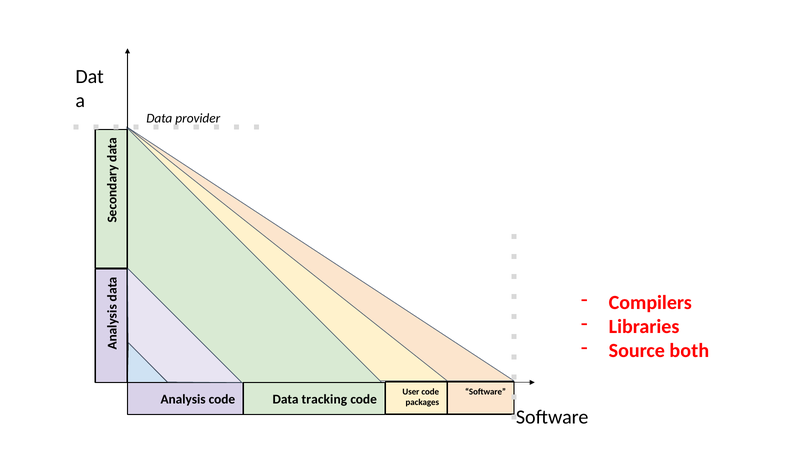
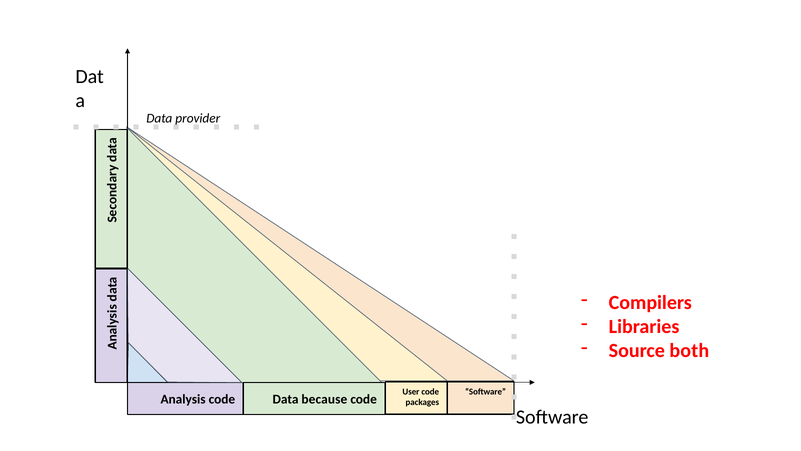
tracking: tracking -> because (324, 399)
